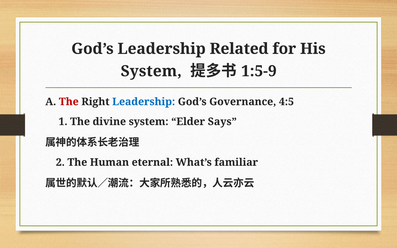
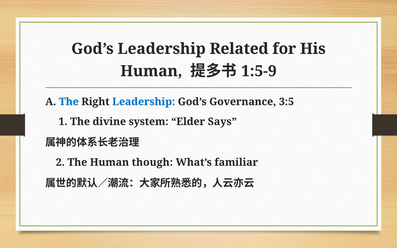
System: System -> Human (151, 71)
The colour: red -> blue (69, 102)
4:5: 4:5 -> 3:5 (286, 102)
eternal: eternal -> though (152, 162)
